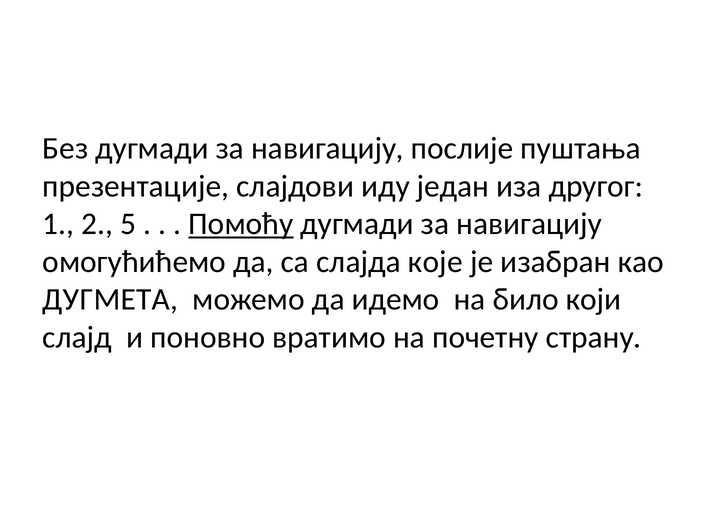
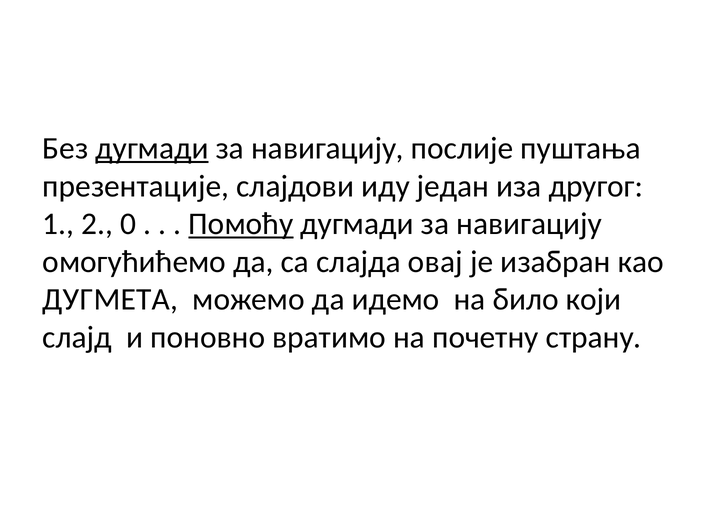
дугмади underline: none -> present (152, 149)
5: 5 -> 0 (128, 224)
које: које -> овај (435, 262)
